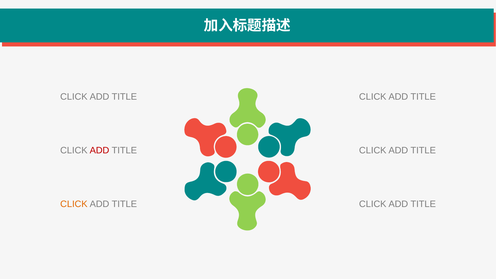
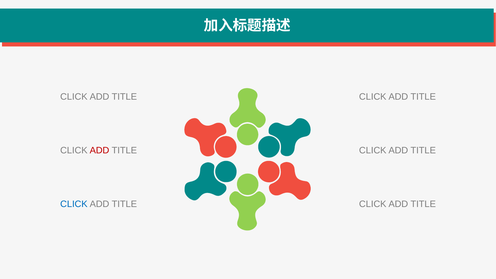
CLICK colour: orange -> blue (74, 204)
